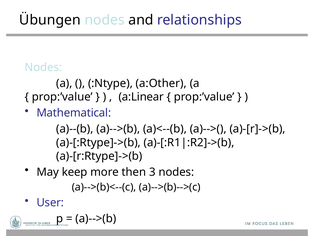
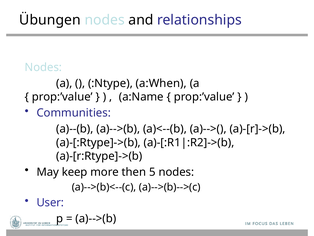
a:Other: a:Other -> a:When (161, 83)
a:Linear: a:Linear -> a:Name (141, 97)
Mathematical: Mathematical -> Communities (74, 113)
3: 3 -> 5 (152, 172)
